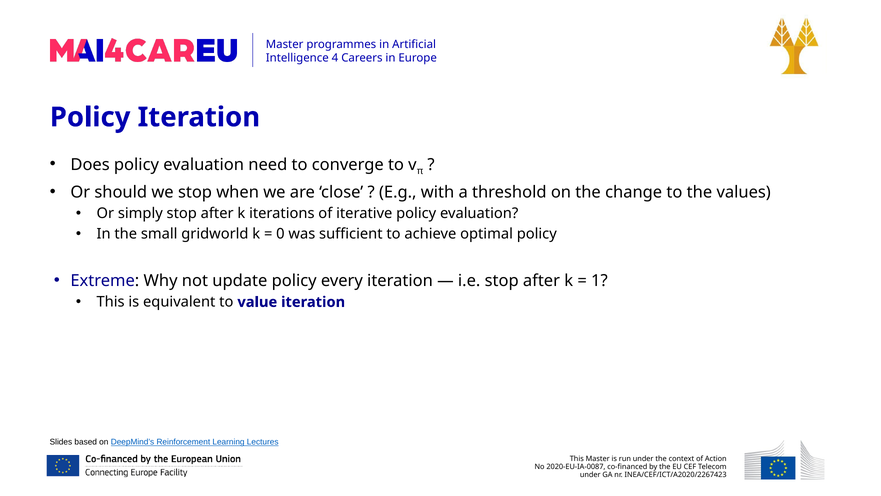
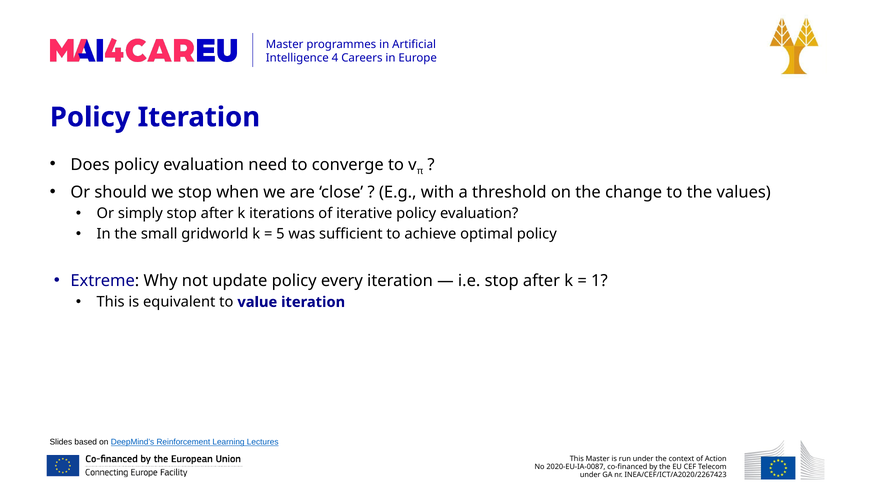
0: 0 -> 5 (280, 234)
